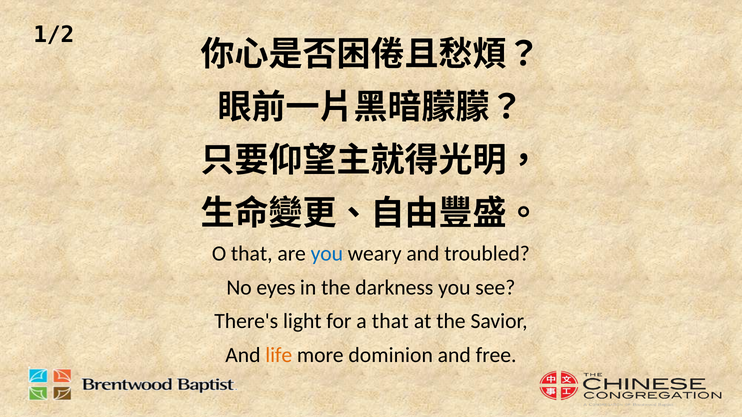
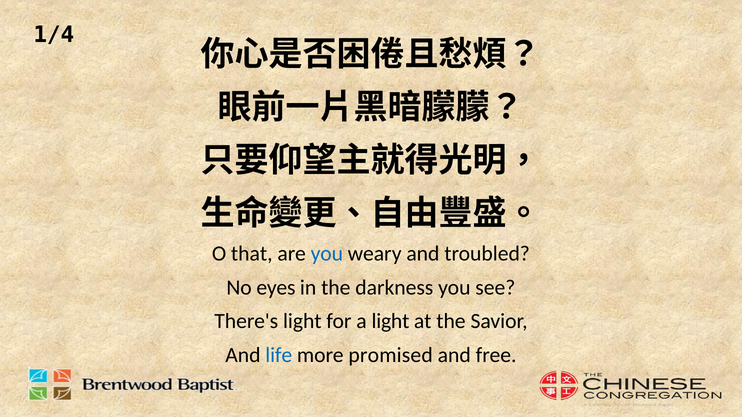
1/2: 1/2 -> 1/4 (54, 35)
a that: that -> light (390, 321)
life colour: orange -> blue (279, 355)
dominion: dominion -> promised (391, 355)
